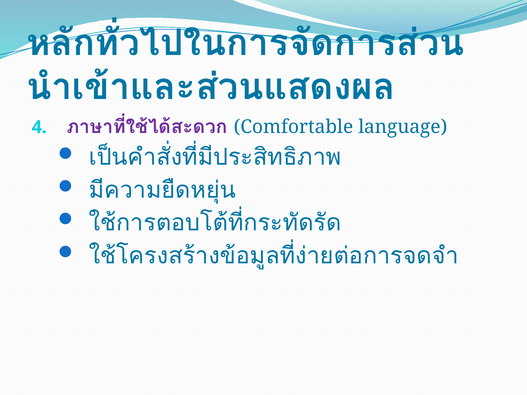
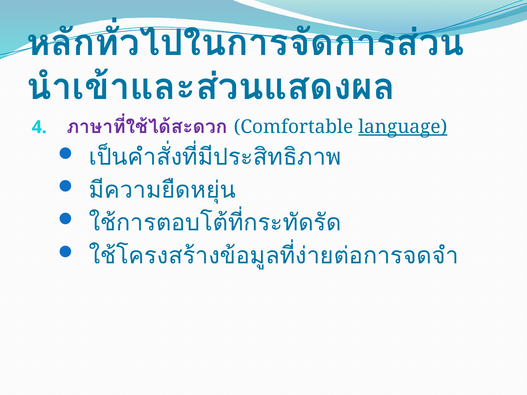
language underline: none -> present (403, 127)
